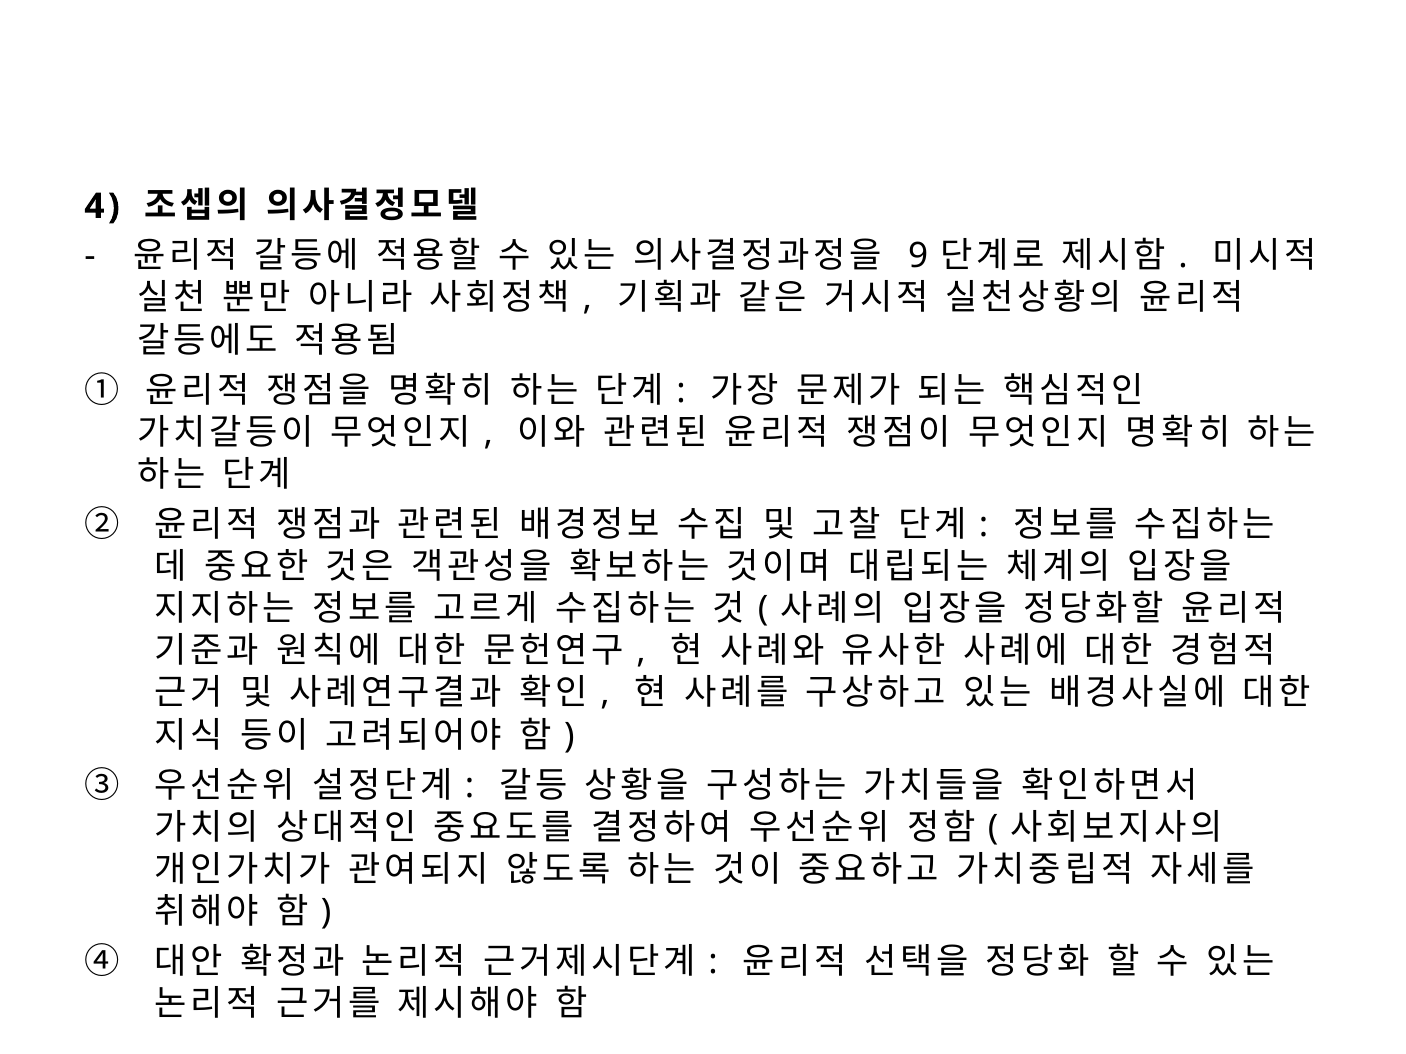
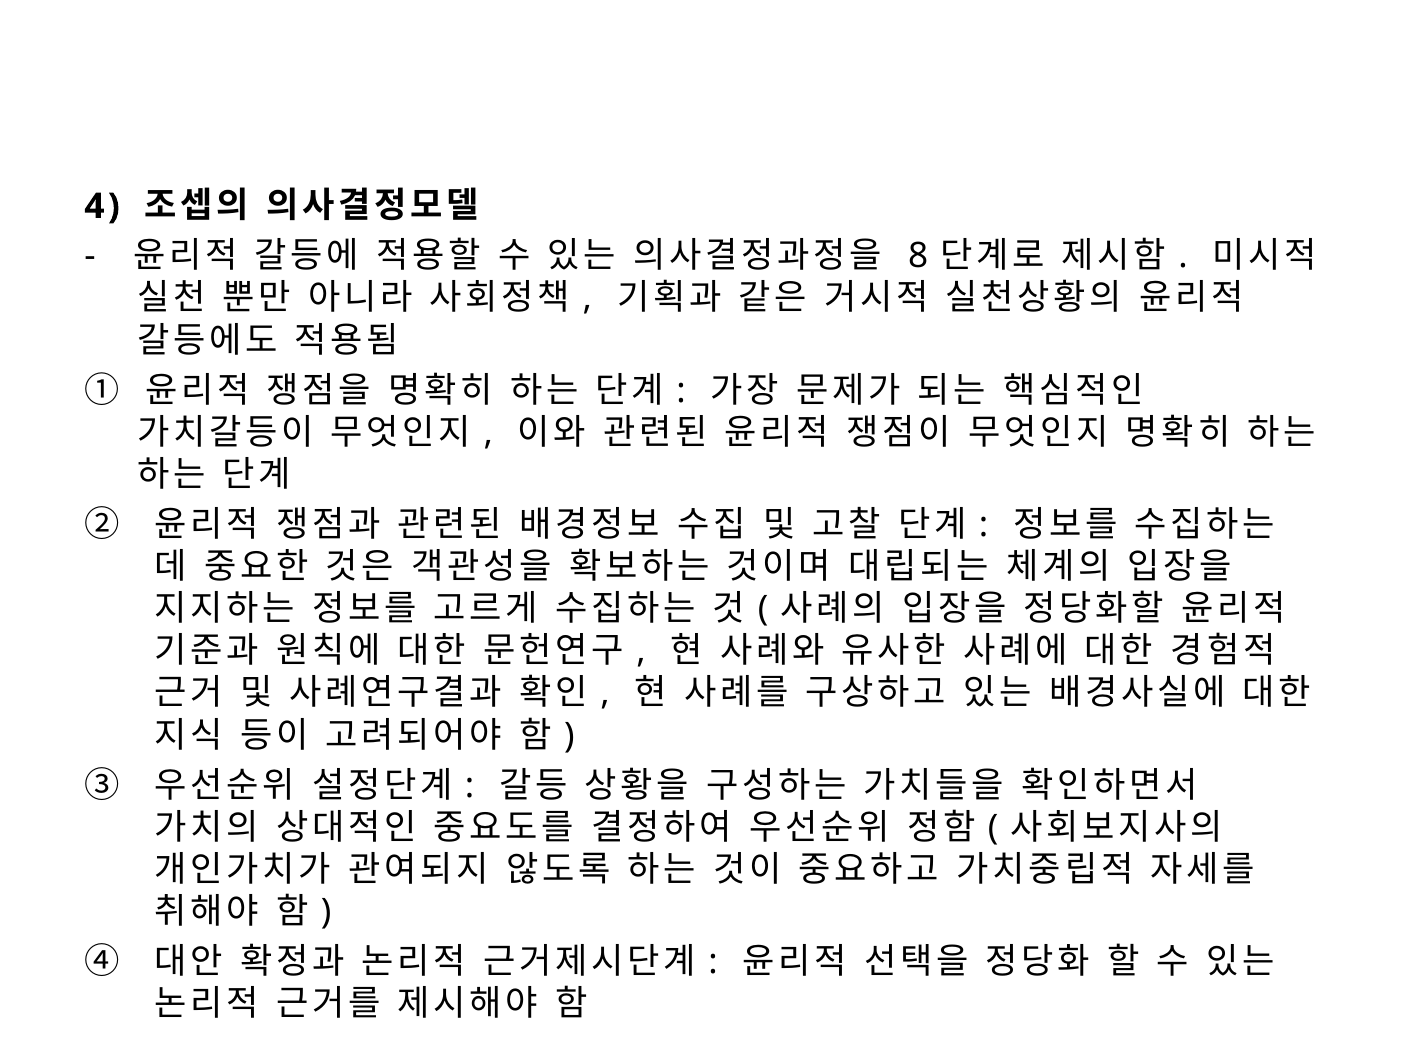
9: 9 -> 8 (918, 256)
